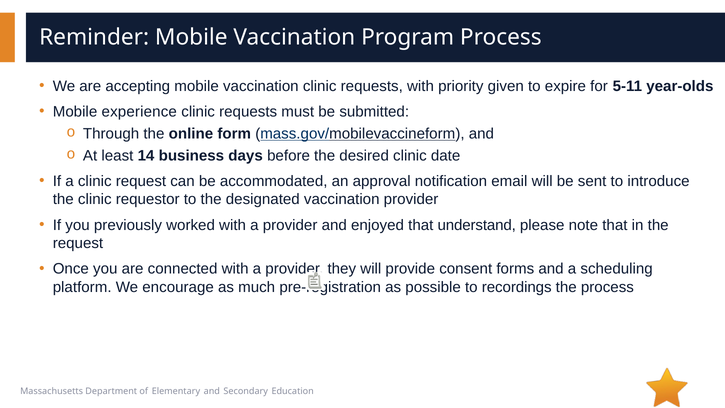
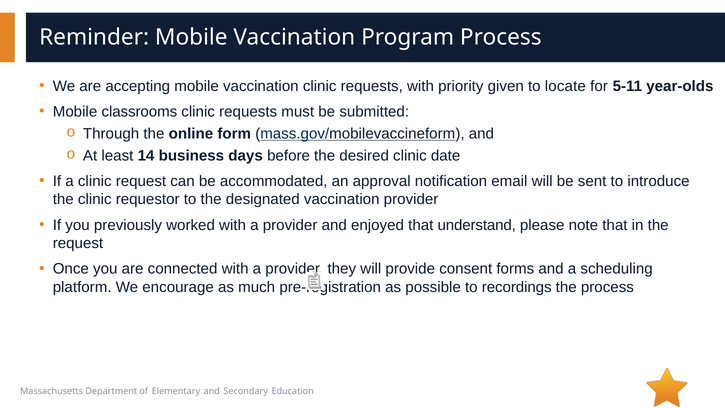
expire: expire -> locate (565, 86)
experience: experience -> classrooms (139, 112)
